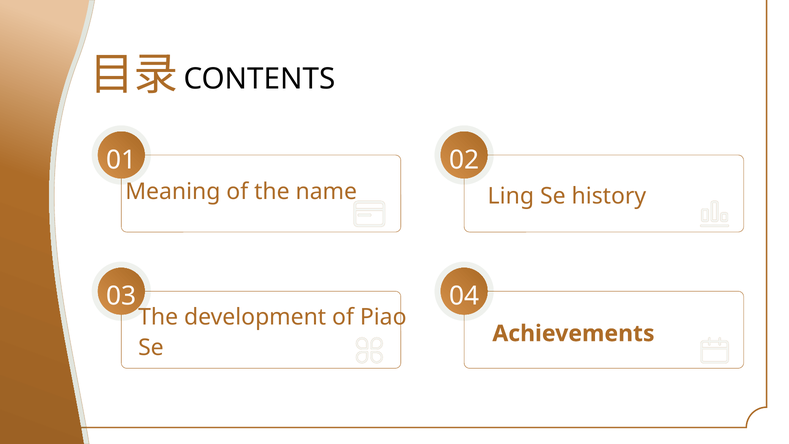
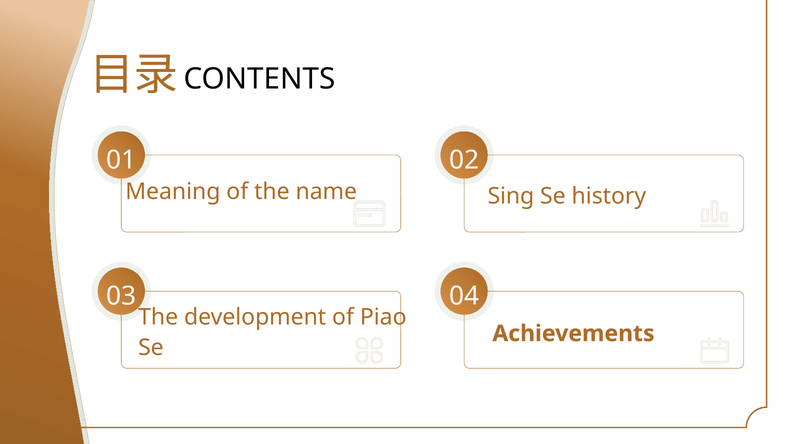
Ling: Ling -> Sing (511, 196)
